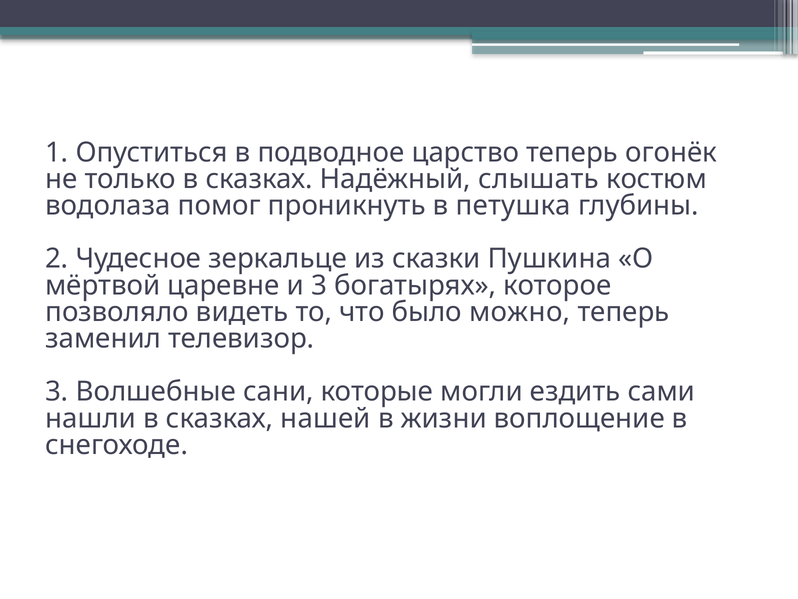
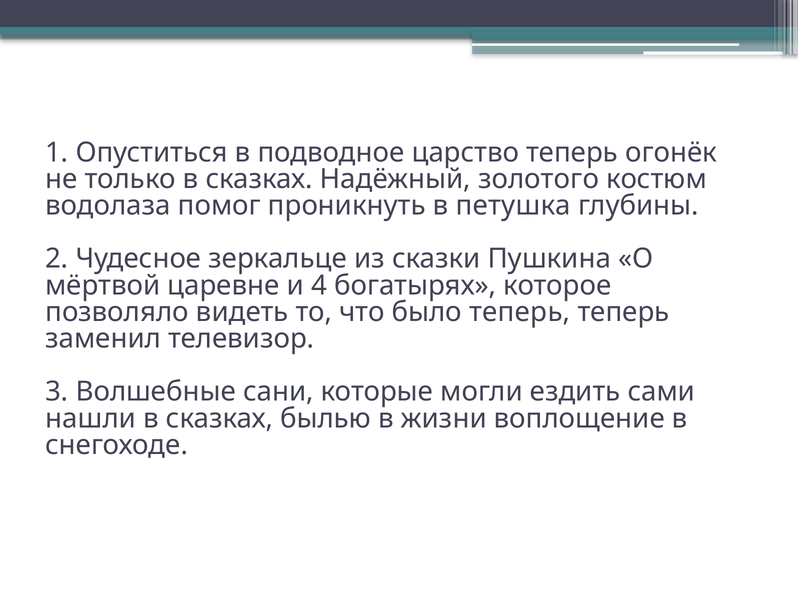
слышать: слышать -> золотого (539, 179)
и 3: 3 -> 4 (319, 285)
было можно: можно -> теперь (520, 312)
нашей: нашей -> былью (326, 418)
